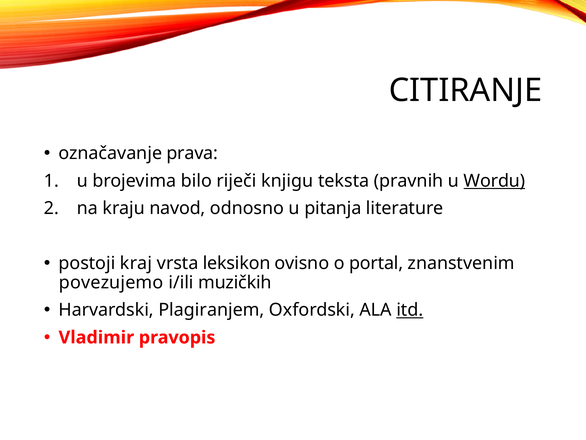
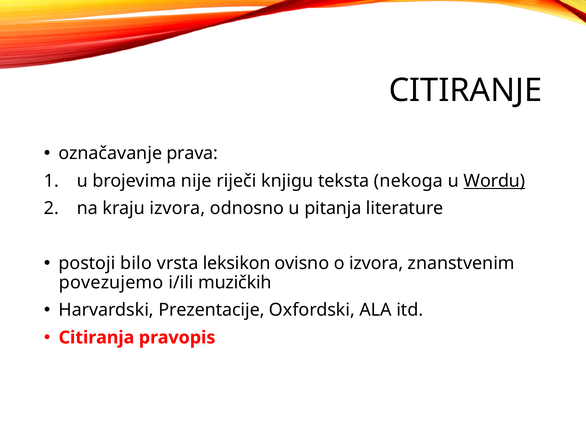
bilo: bilo -> nije (196, 181)
pravnih: pravnih -> nekoga (408, 181)
kraju navod: navod -> izvora (177, 208)
kraj: kraj -> bilo (136, 263)
o portal: portal -> izvora (376, 263)
Plagiranjem: Plagiranjem -> Prezentacije (211, 310)
itd underline: present -> none (410, 310)
Vladimir: Vladimir -> Citiranja (96, 337)
